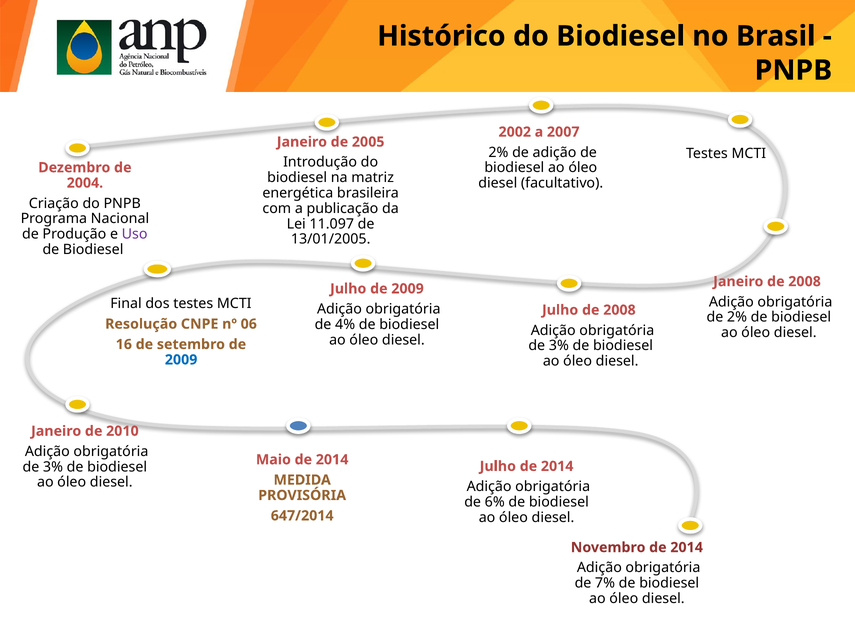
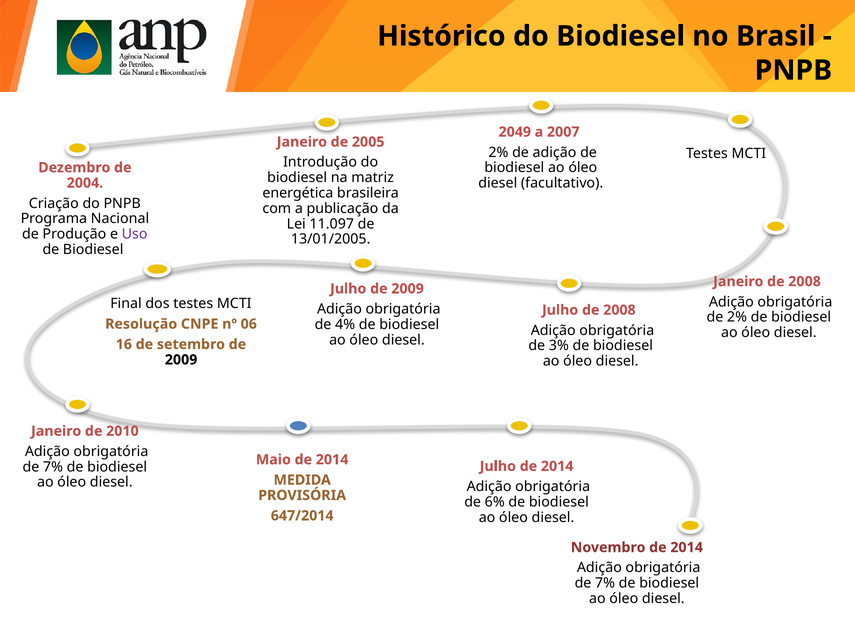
2002: 2002 -> 2049 (515, 132)
2009 colour: blue -> black (181, 360)
3%: 3% -> 7% (53, 467)
